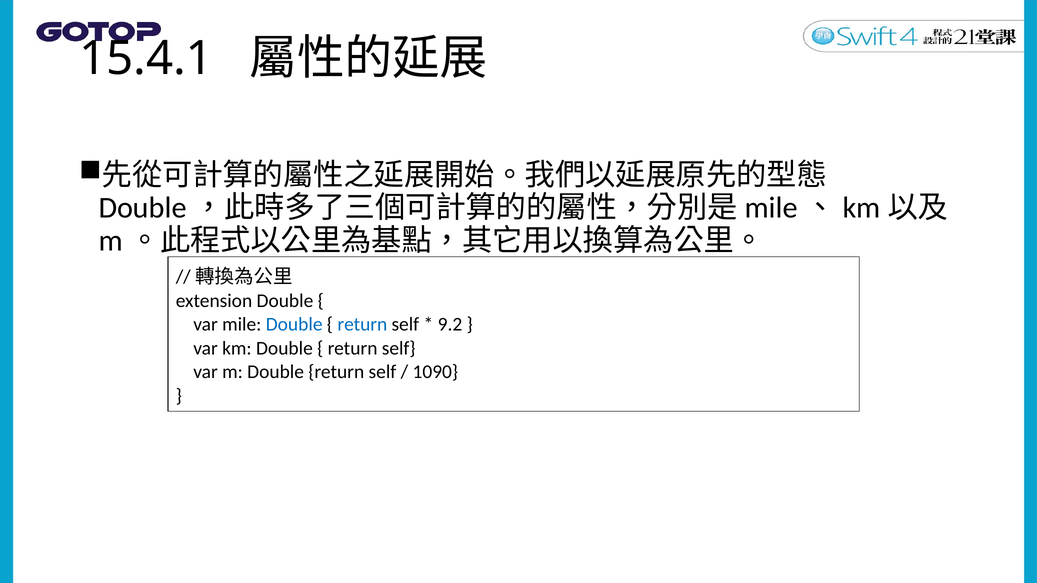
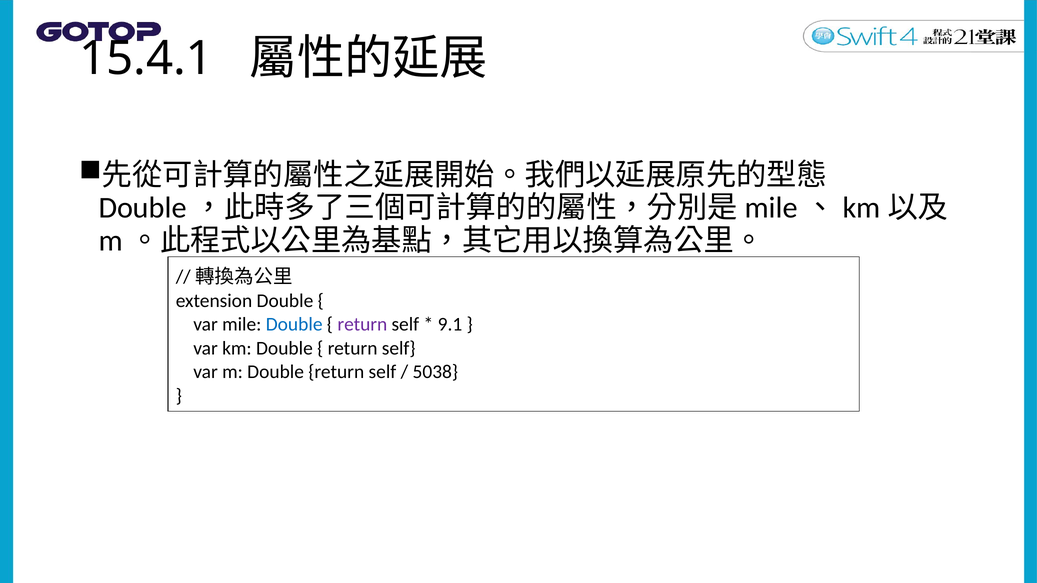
return colour: blue -> purple (362, 325)
9.2: 9.2 -> 9.1 (450, 325)
1090: 1090 -> 5038 (435, 372)
